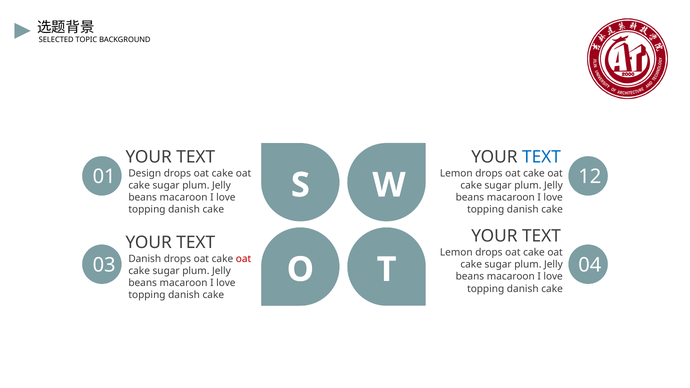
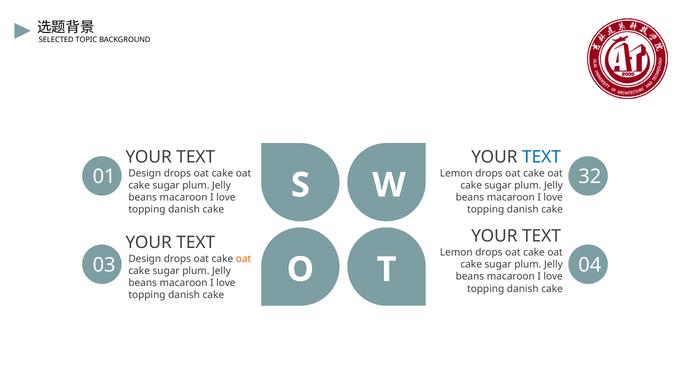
12: 12 -> 32 (590, 177)
Danish: Danish -> Design (145, 259)
oat colour: red -> orange (244, 259)
